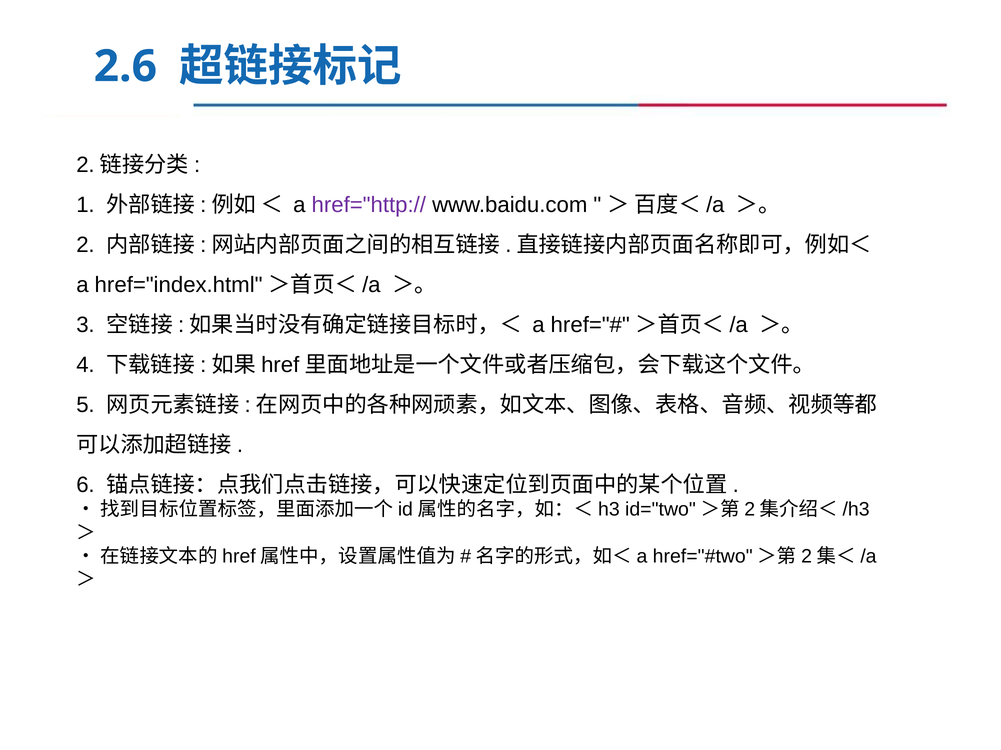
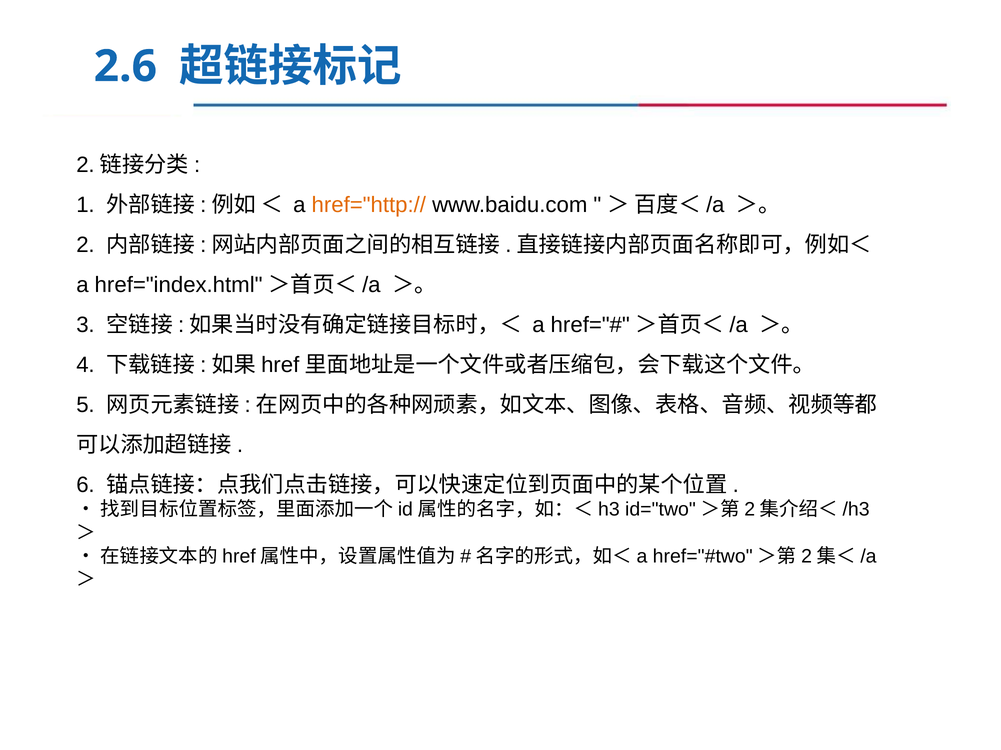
href="http:// colour: purple -> orange (369, 205)
